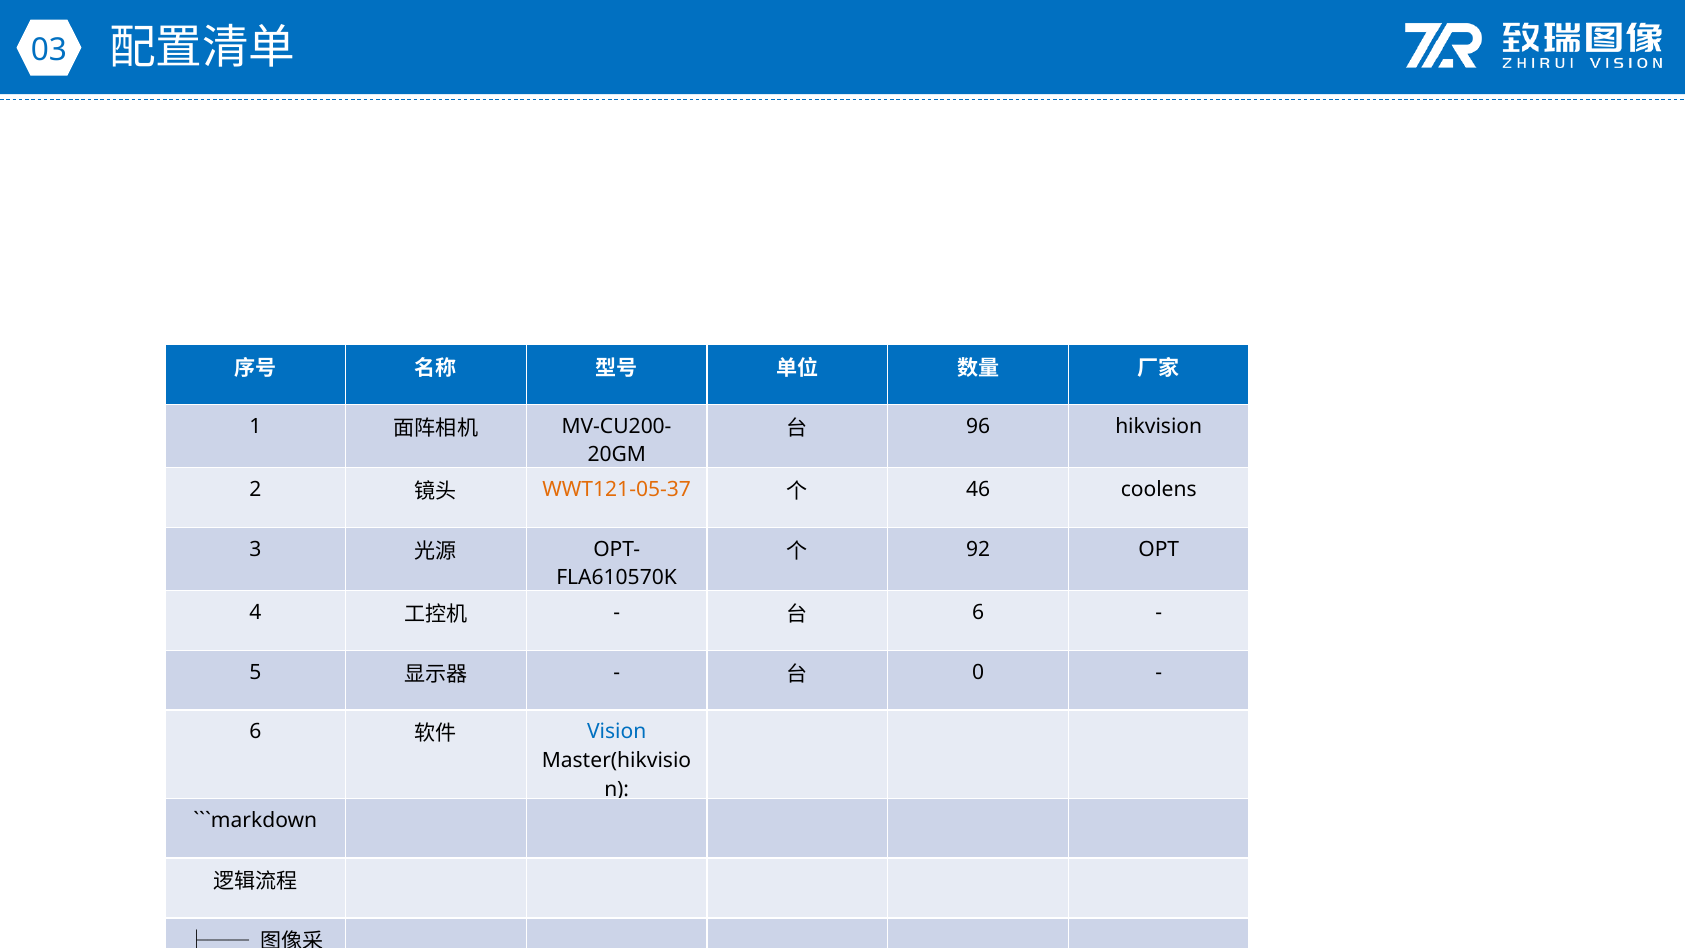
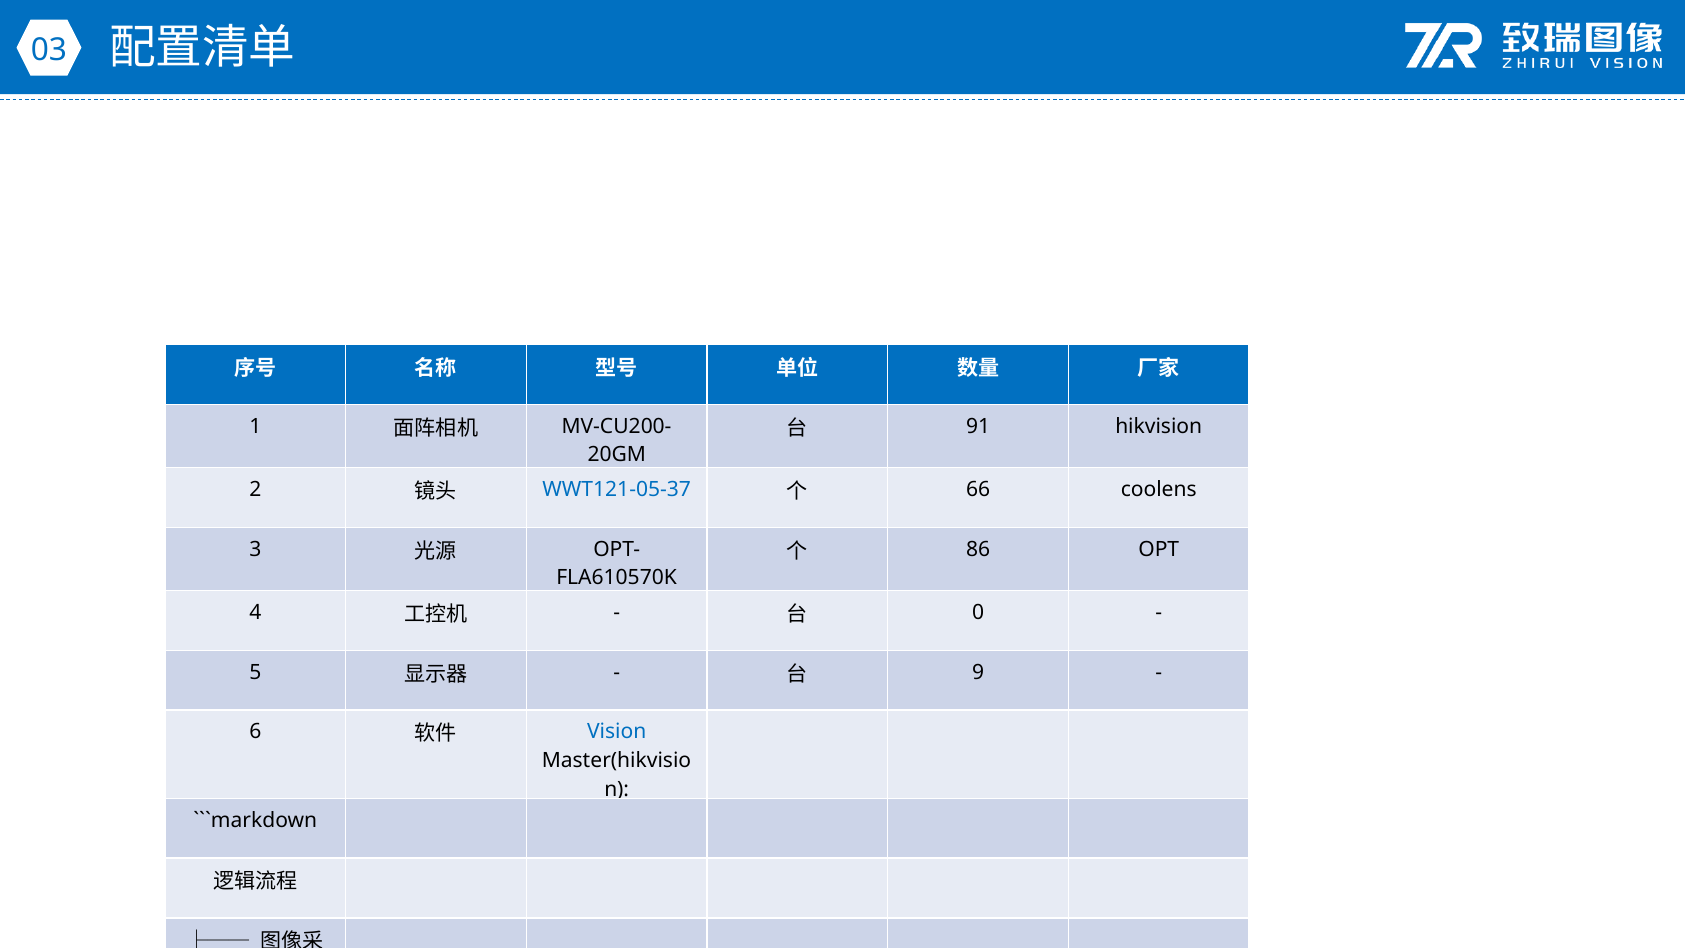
96: 96 -> 91 (978, 426)
WWT121-05-37 colour: orange -> blue (617, 489)
46: 46 -> 66 (978, 489)
92: 92 -> 86 (978, 549)
6: 6 -> 0 (978, 612)
0: 0 -> 9 (978, 672)
